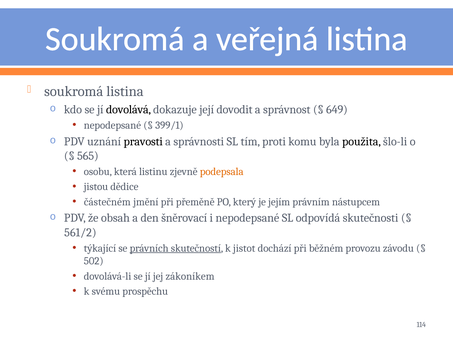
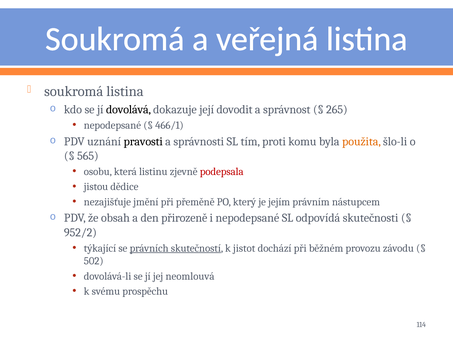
649: 649 -> 265 (337, 109)
399/1: 399/1 -> 466/1 (169, 125)
použita colour: black -> orange (361, 141)
podepsala colour: orange -> red (222, 171)
částečném: částečném -> nezajišťuje (107, 202)
šněrovací: šněrovací -> přirozeně (184, 218)
561/2: 561/2 -> 952/2 (80, 232)
zákoníkem: zákoníkem -> neomlouvá (190, 276)
